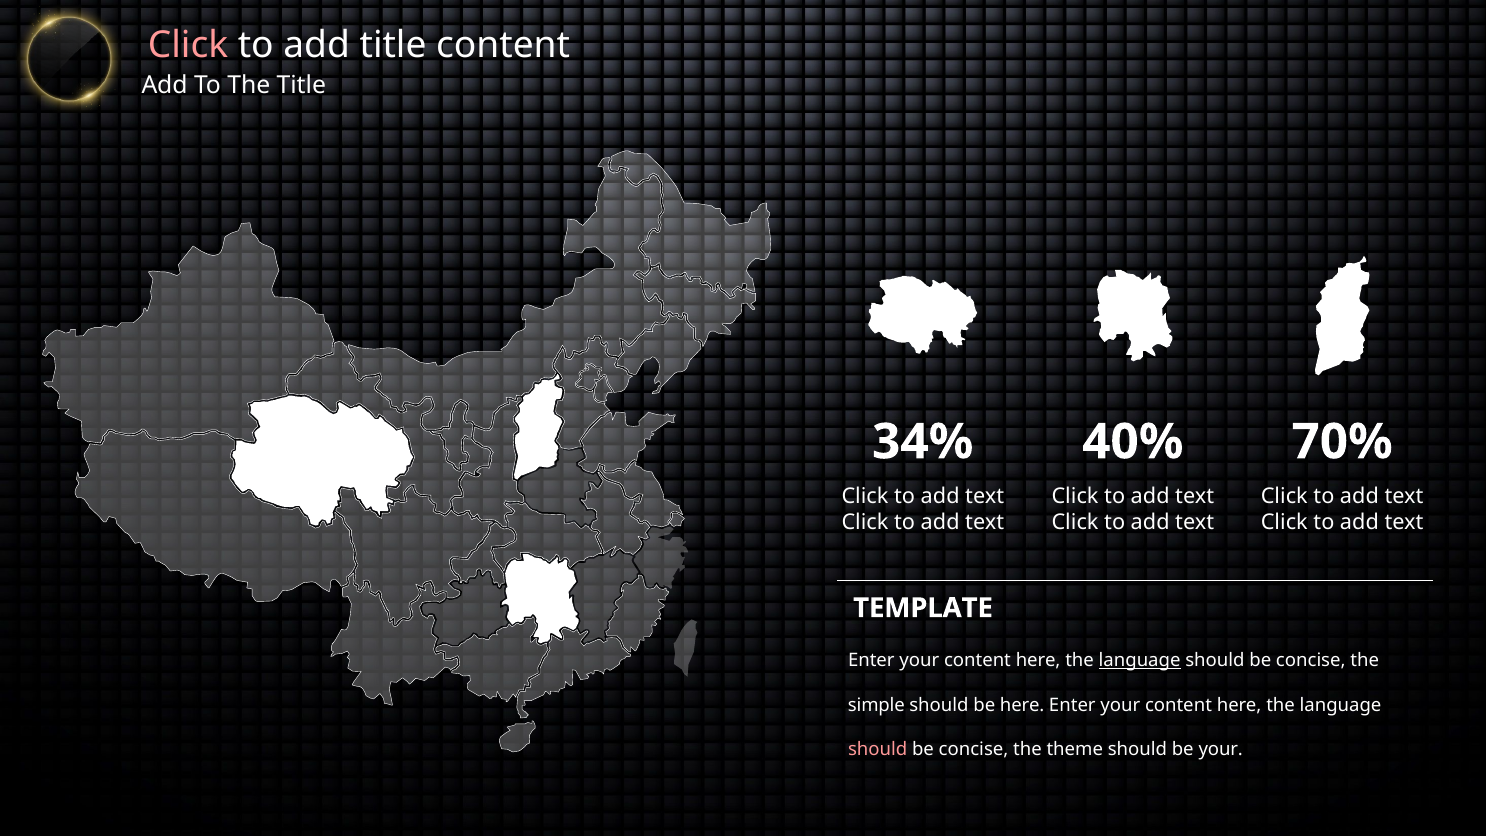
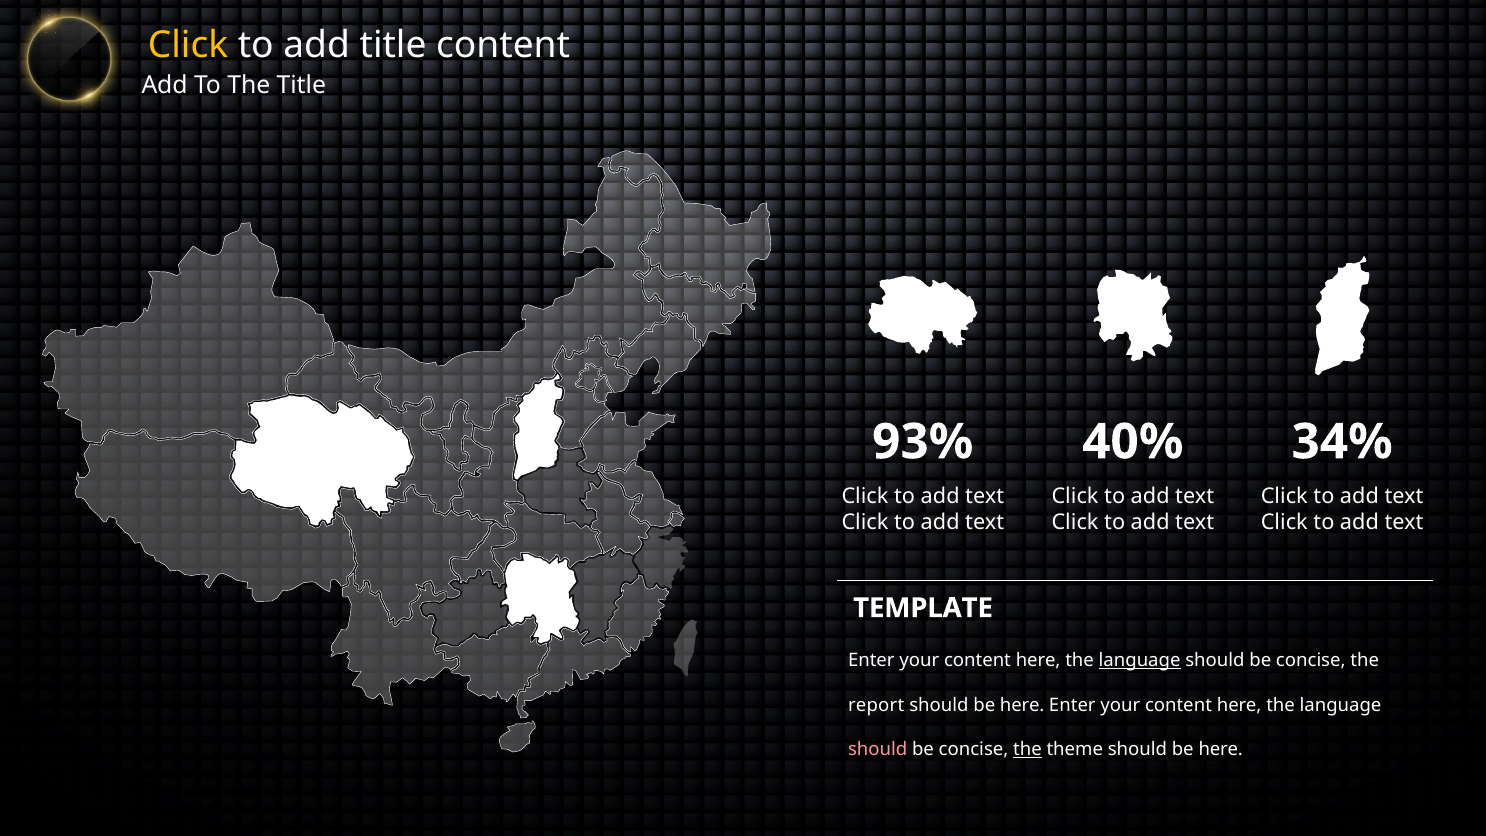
Click colour: pink -> yellow (188, 46)
34%: 34% -> 93% (923, 442)
70%: 70% -> 34% (1342, 442)
simple: simple -> report (876, 705)
the underline: none -> present (1027, 750)
theme should be your: your -> here (1221, 750)
